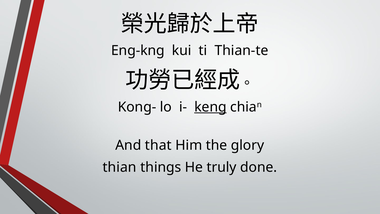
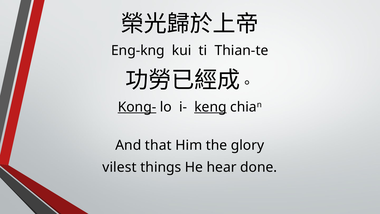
Kong- underline: none -> present (137, 107)
thian: thian -> vilest (120, 167)
truly: truly -> hear (222, 167)
